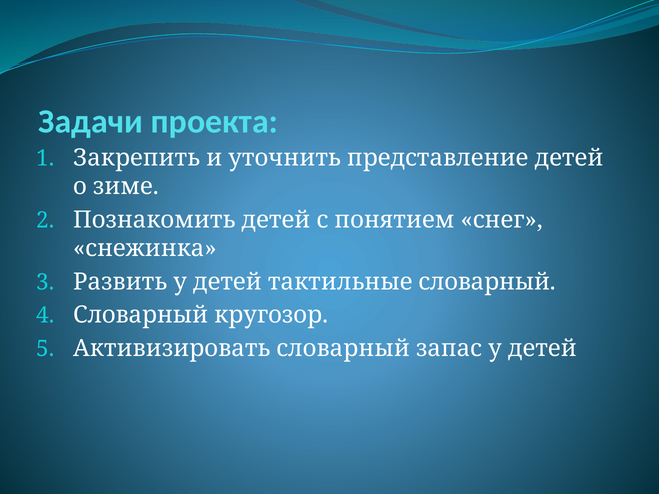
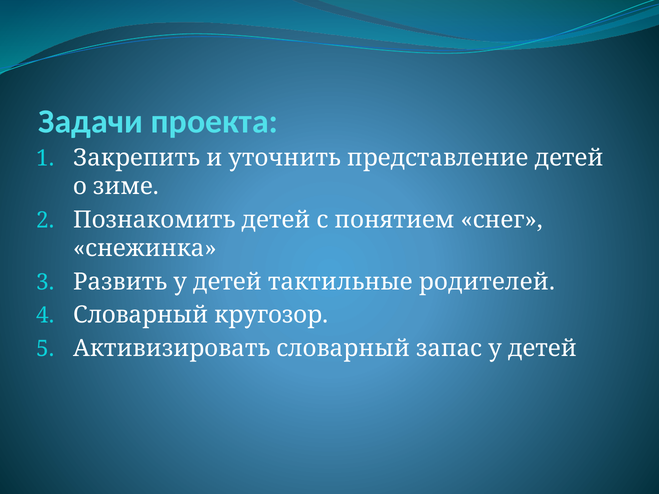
тактильные словарный: словарный -> родителей (487, 282)
